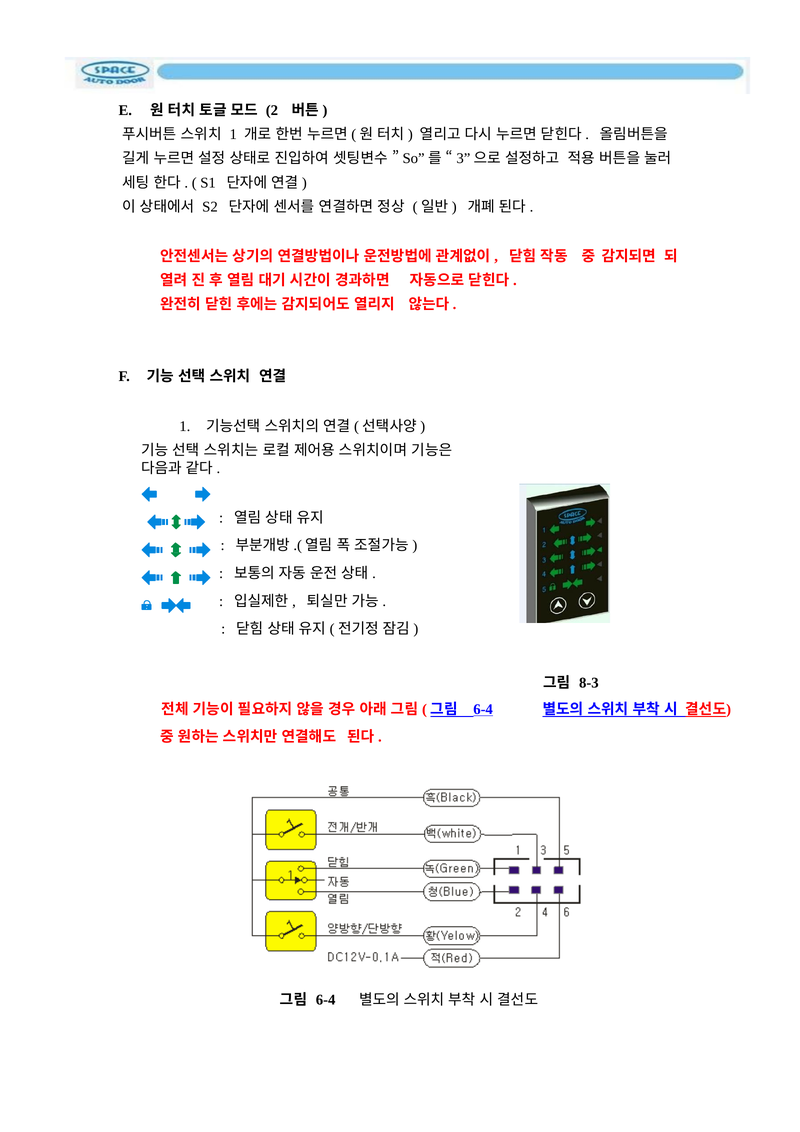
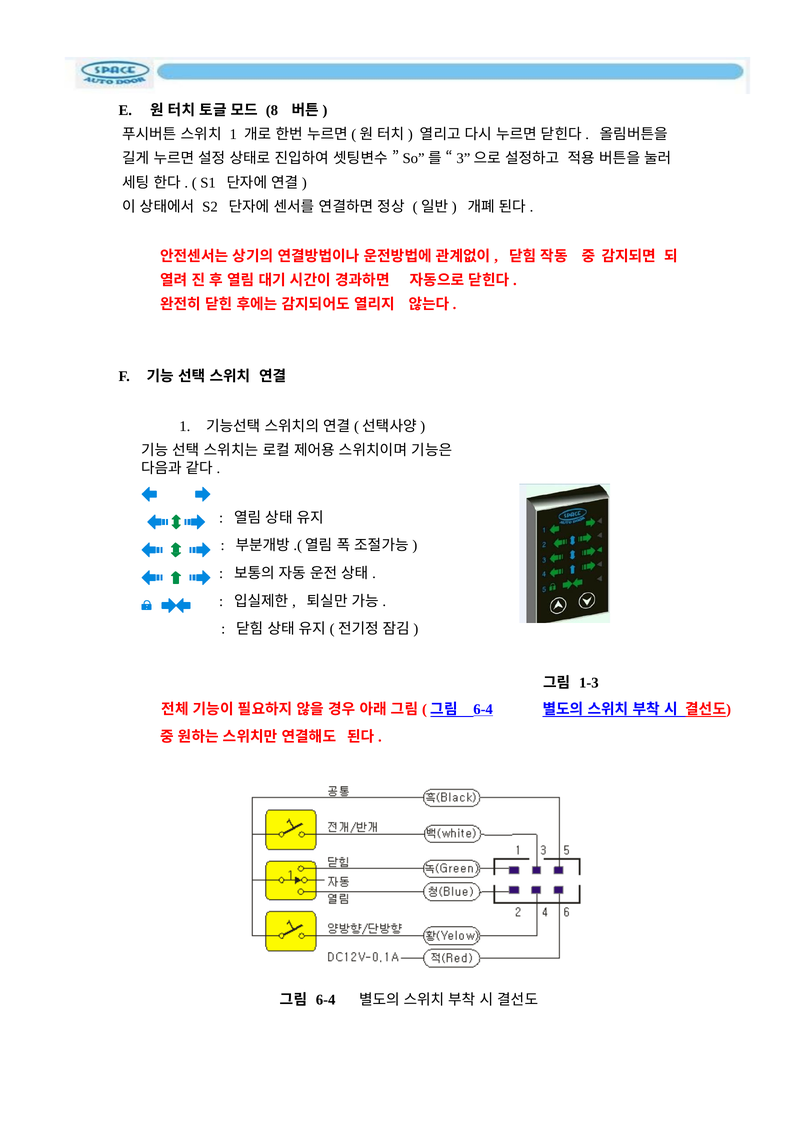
2: 2 -> 8 (272, 110)
8-3: 8-3 -> 1-3 (589, 683)
